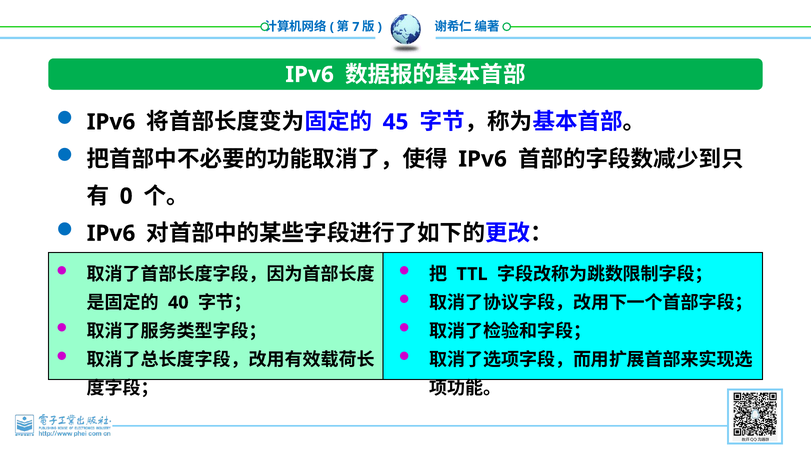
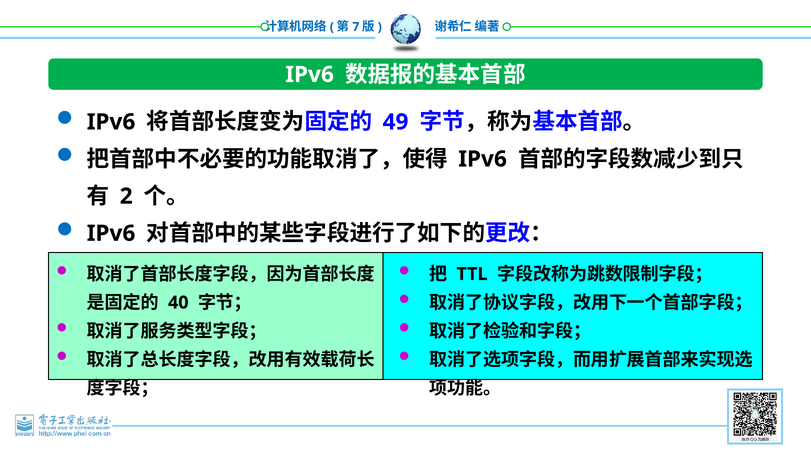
45: 45 -> 49 (396, 122)
0: 0 -> 2 (126, 196)
